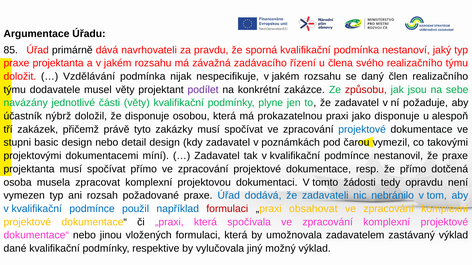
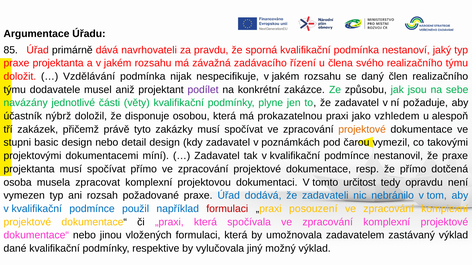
musel věty: věty -> aniž (125, 90)
způsobu colour: red -> black (366, 90)
jako disponuje: disponuje -> vzhledem (397, 116)
projektové colour: blue -> orange (362, 130)
žádosti: žádosti -> určitost (360, 183)
obsahovat: obsahovat -> posouzení (313, 209)
